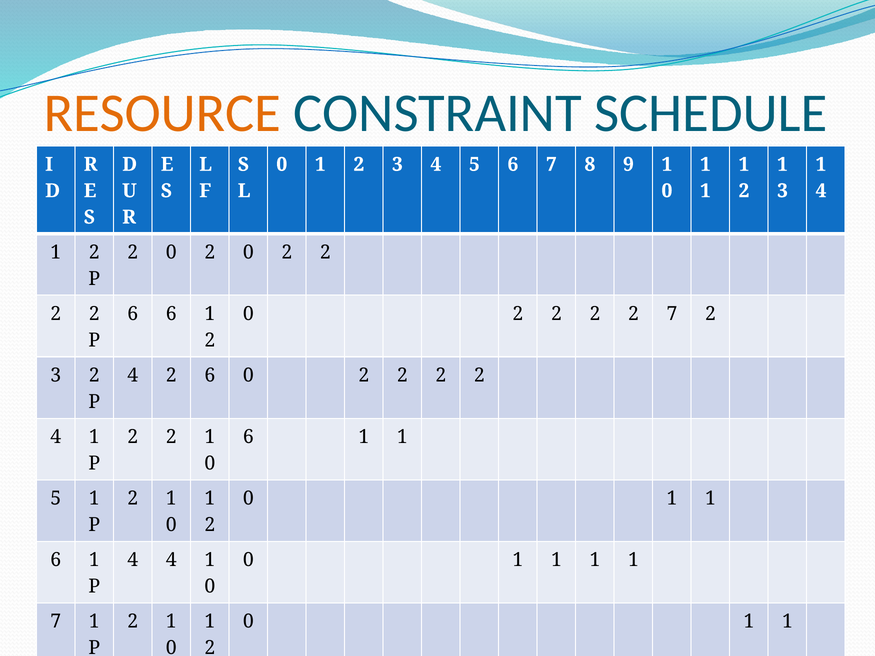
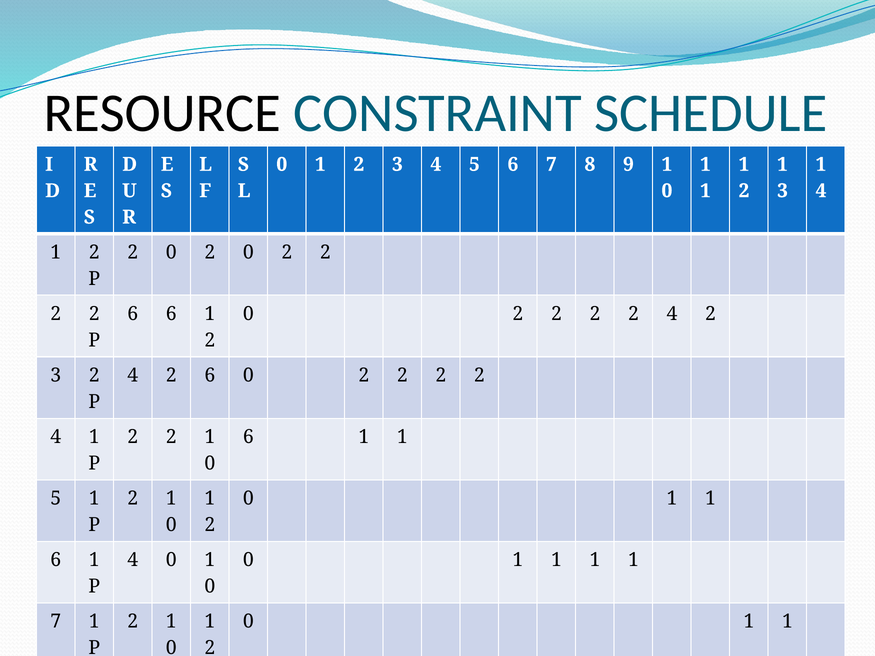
RESOURCE colour: orange -> black (162, 113)
7: 7 -> 4 (672, 314)
4 4: 4 -> 0 (171, 560)
